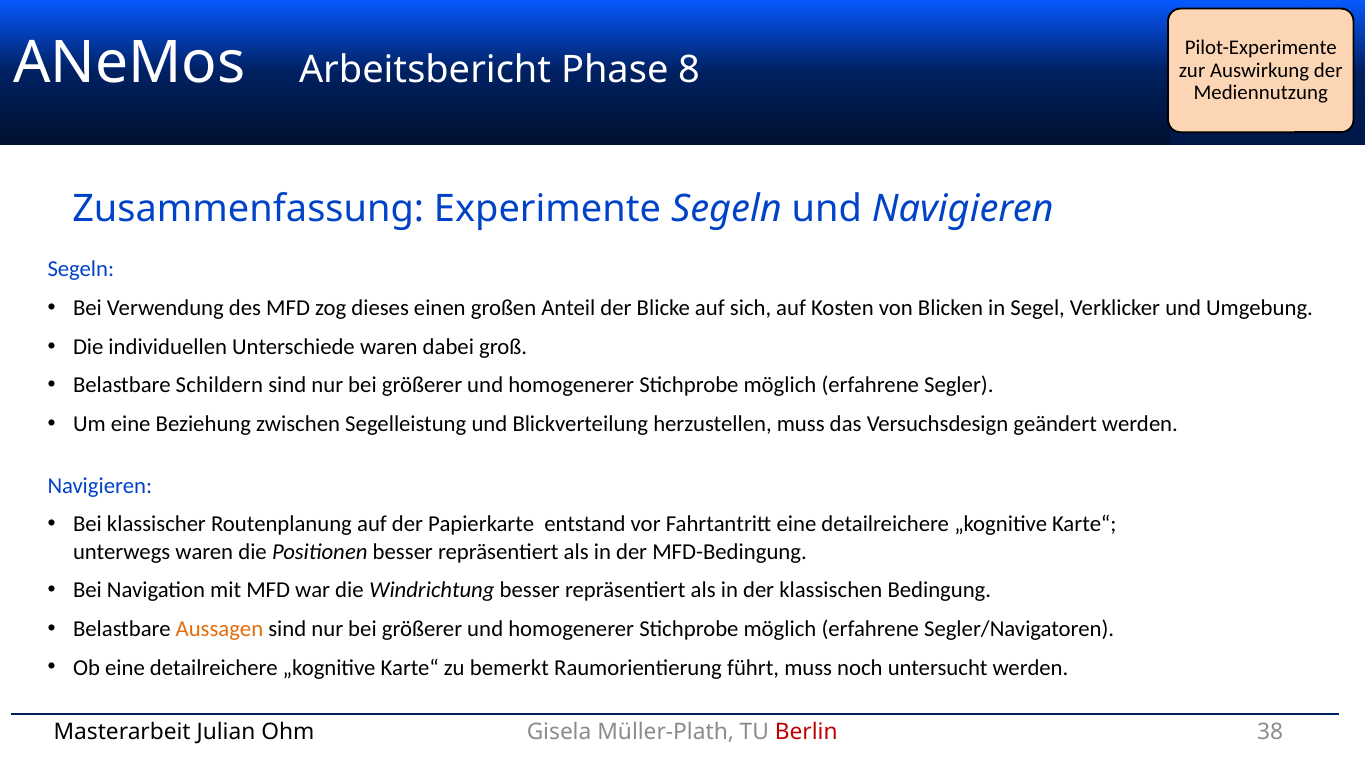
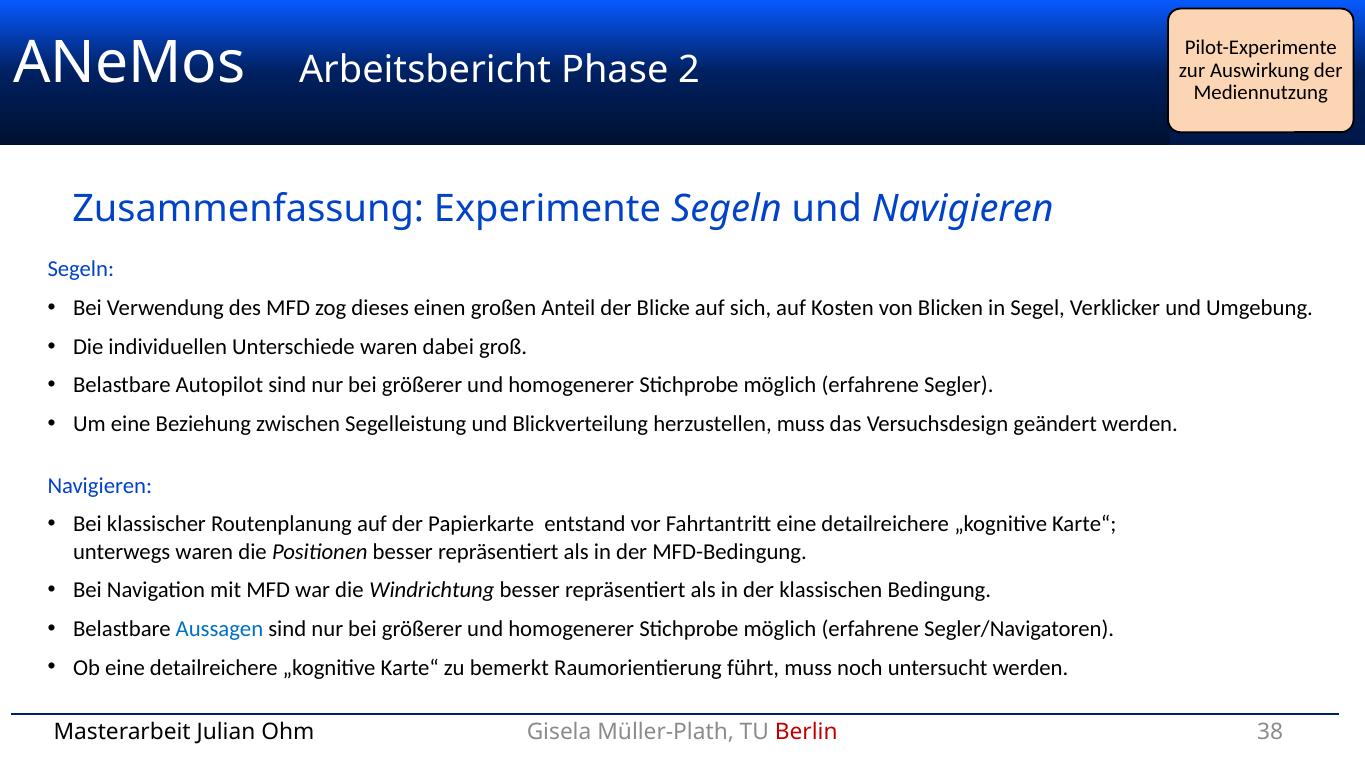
8: 8 -> 2 (689, 70)
Schildern: Schildern -> Autopilot (219, 385)
Aussagen colour: orange -> blue (219, 629)
